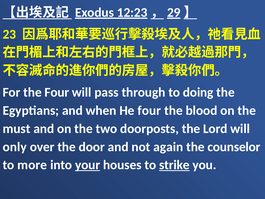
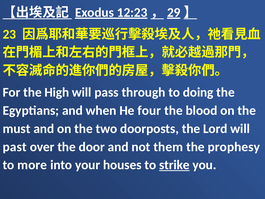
the Four: Four -> High (57, 92)
only: only -> past (15, 147)
again: again -> them (168, 147)
counselor: counselor -> prophesy (234, 147)
your underline: present -> none (88, 165)
